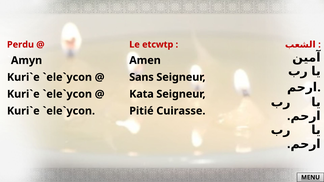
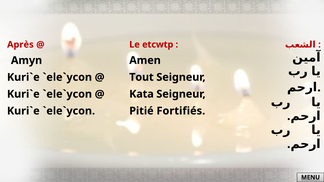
Perdu: Perdu -> Après (20, 45)
Sans: Sans -> Tout (141, 77)
Cuirasse: Cuirasse -> Fortifiés (181, 111)
